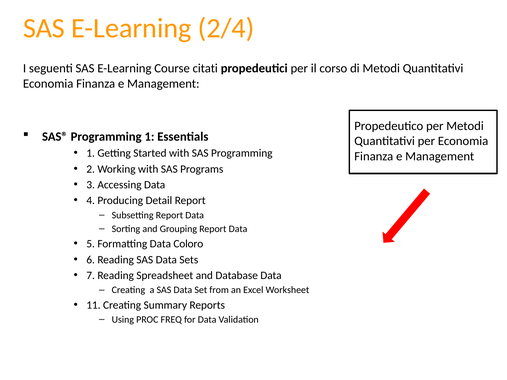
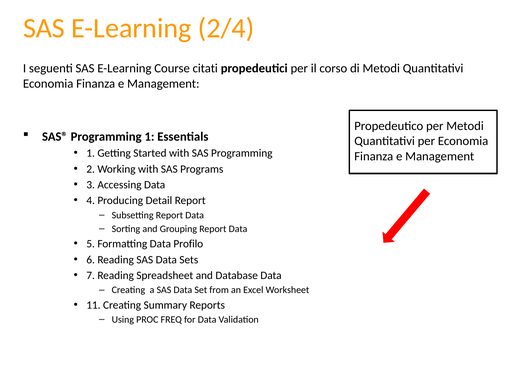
Coloro: Coloro -> Profilo (188, 244)
